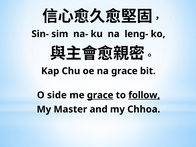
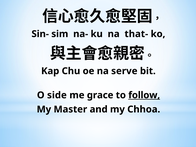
leng-: leng- -> that- (136, 34)
na grace: grace -> serve (124, 71)
grace underline: present -> none (100, 95)
